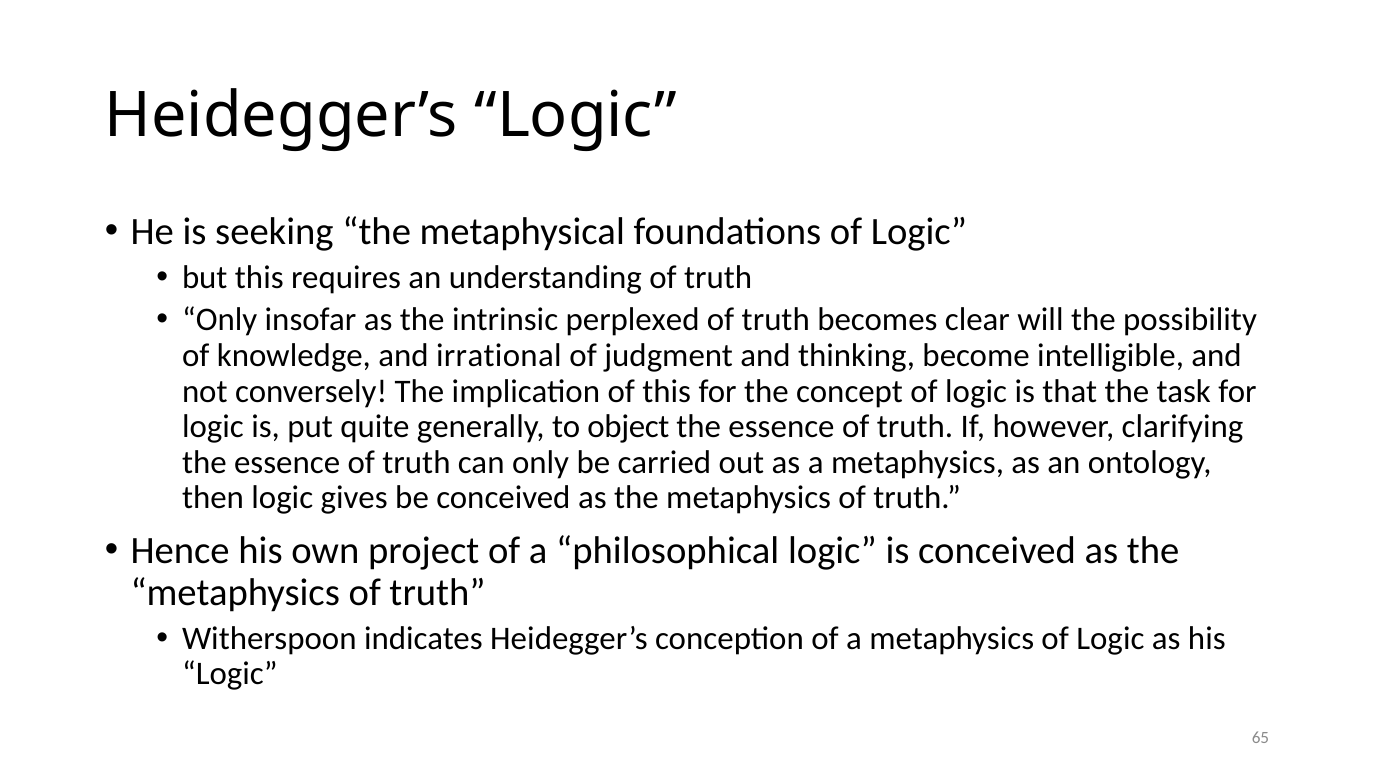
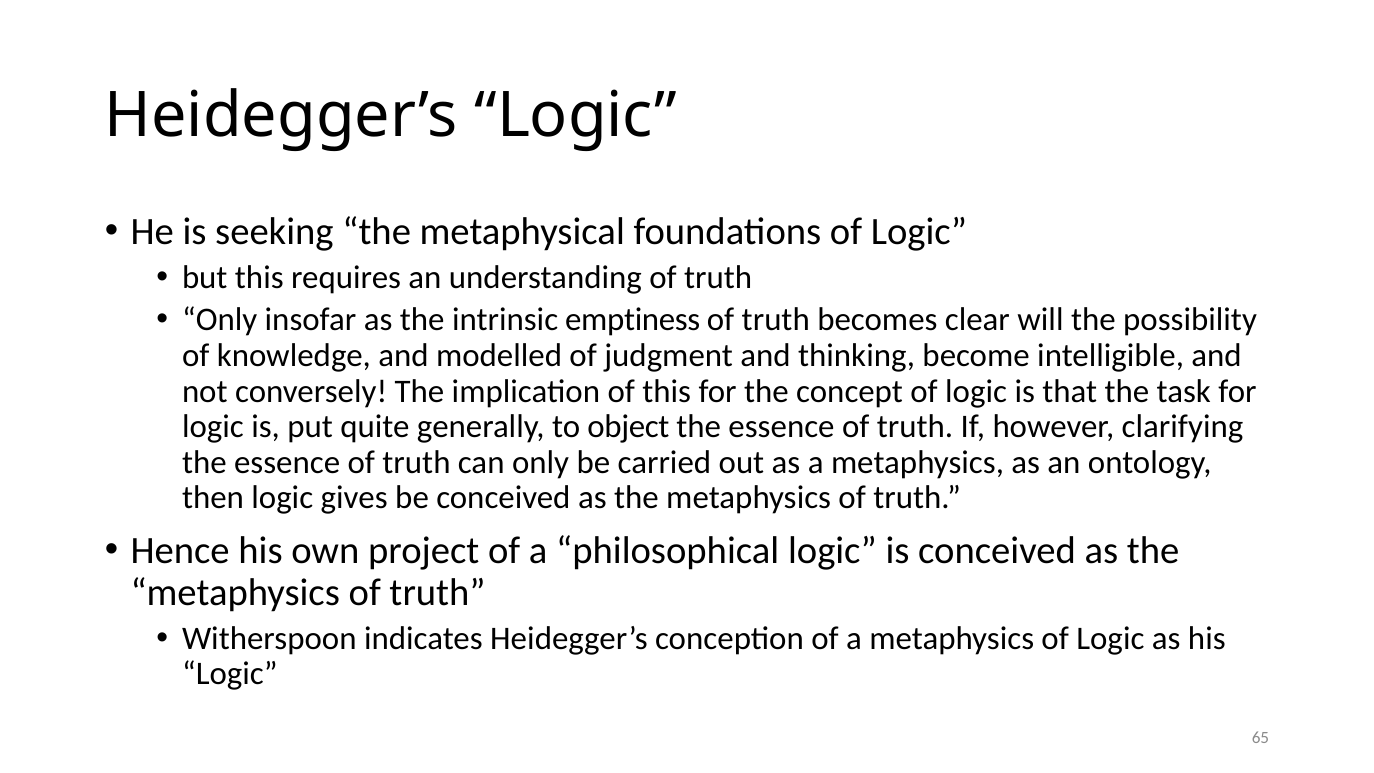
perplexed: perplexed -> emptiness (633, 320)
irrational: irrational -> modelled (499, 356)
